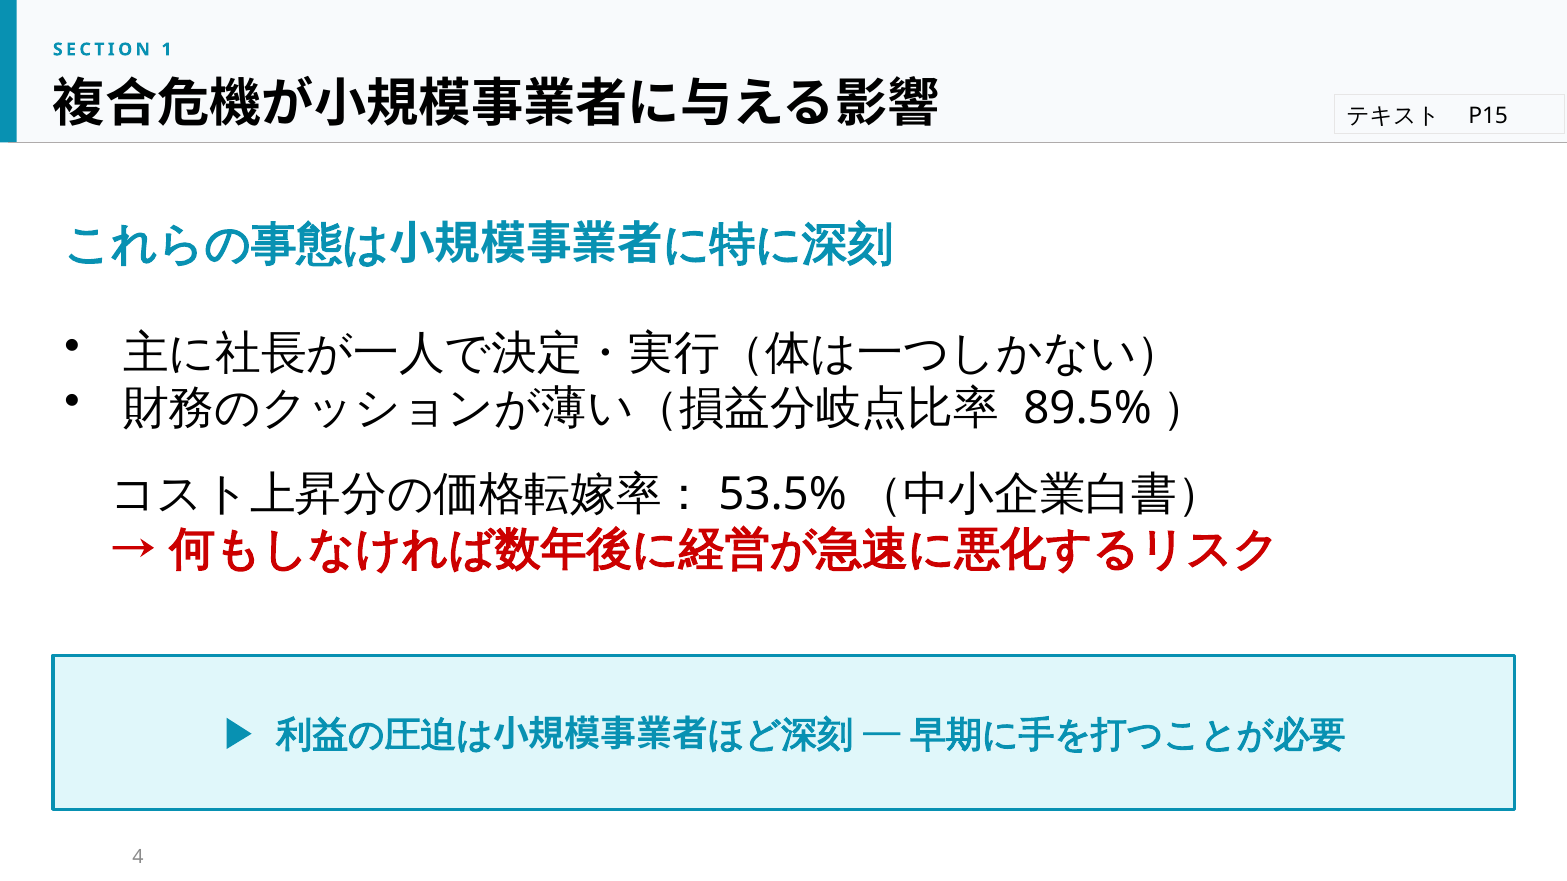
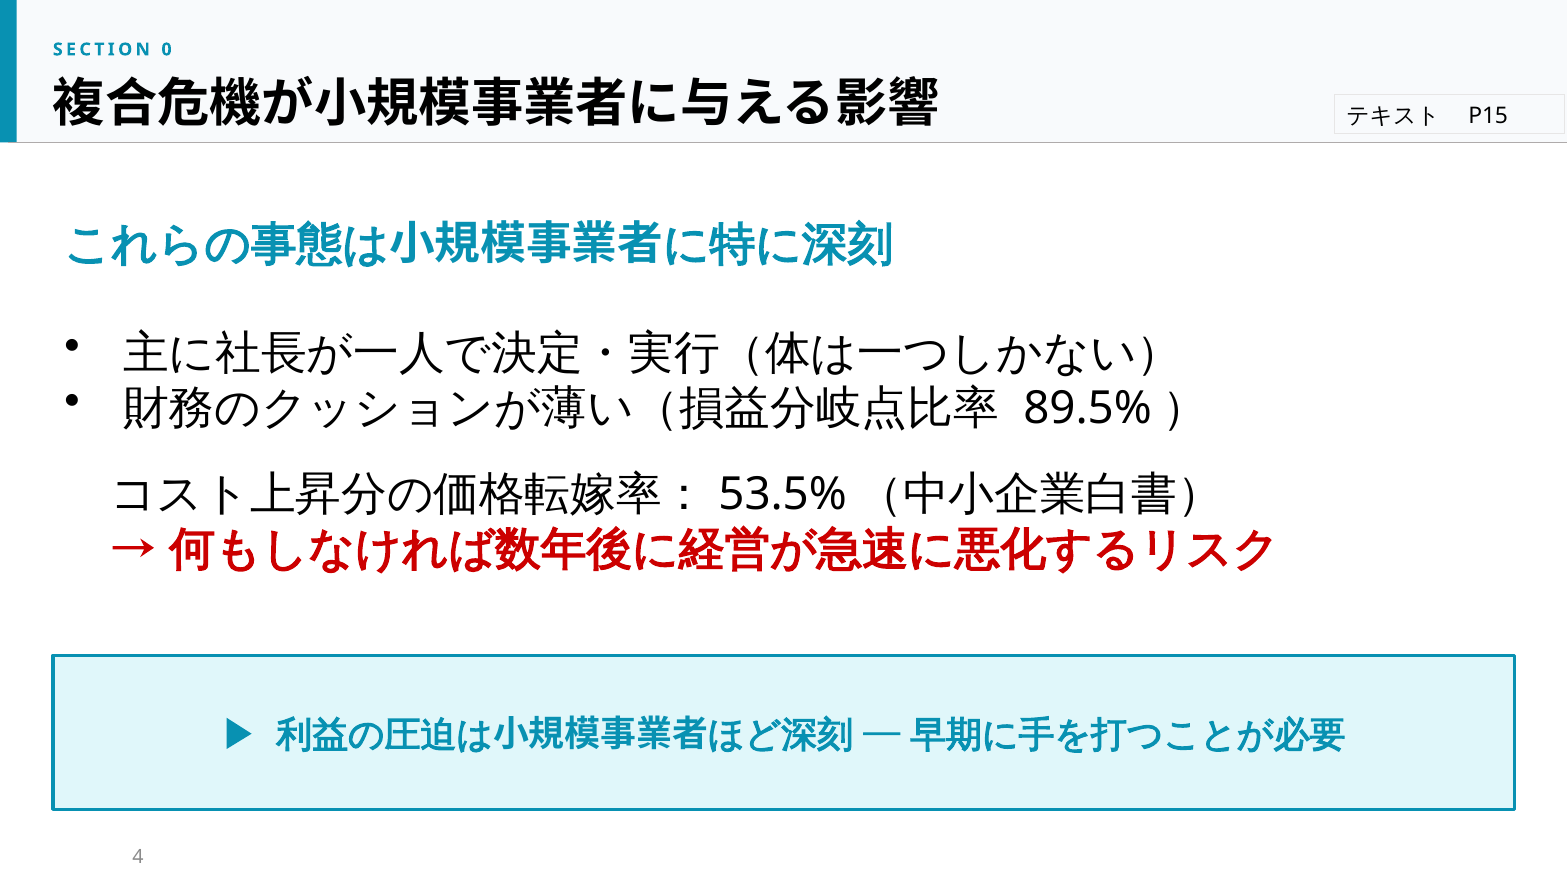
1: 1 -> 0 (167, 50)
